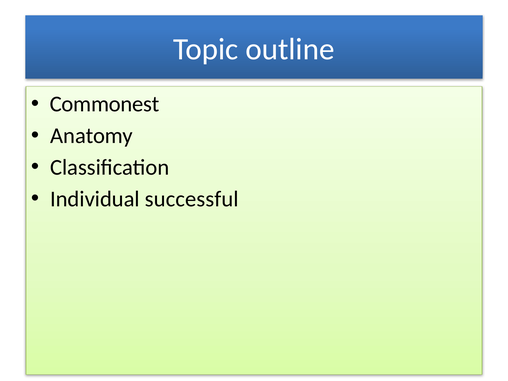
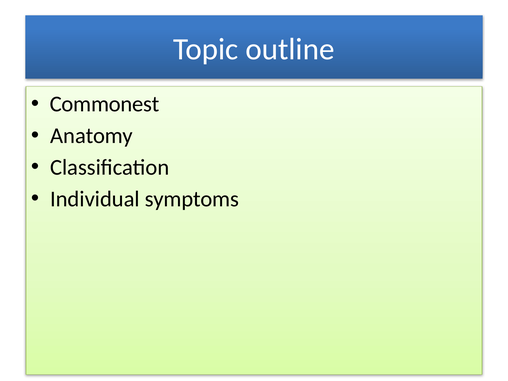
successful: successful -> symptoms (192, 199)
